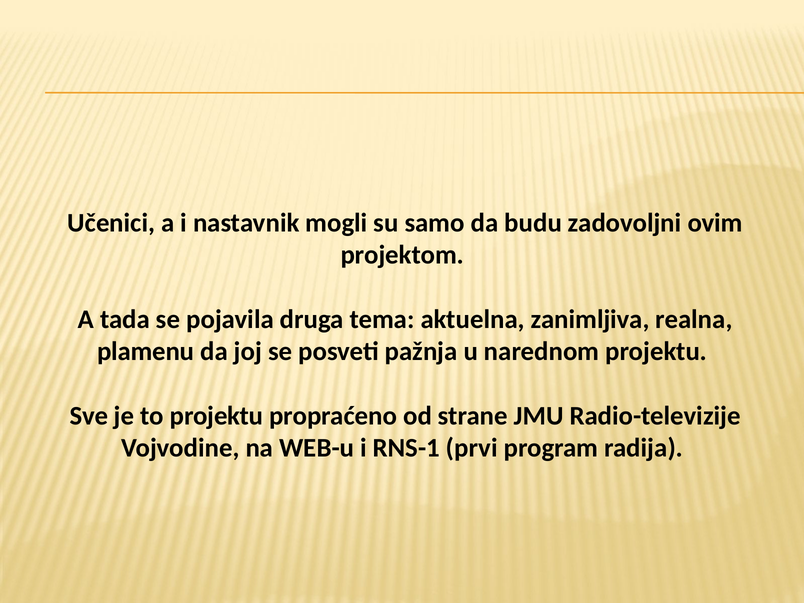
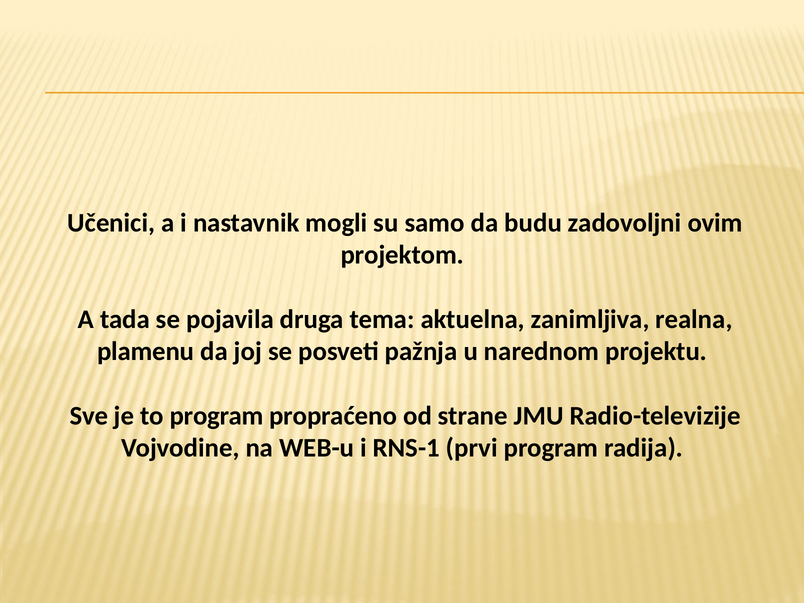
to projektu: projektu -> program (217, 416)
